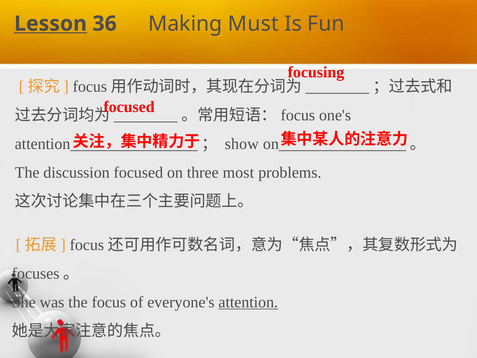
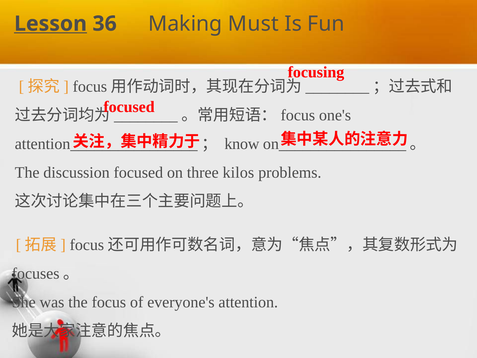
show: show -> know (242, 144)
most: most -> kilos (238, 173)
attention underline: present -> none (248, 302)
